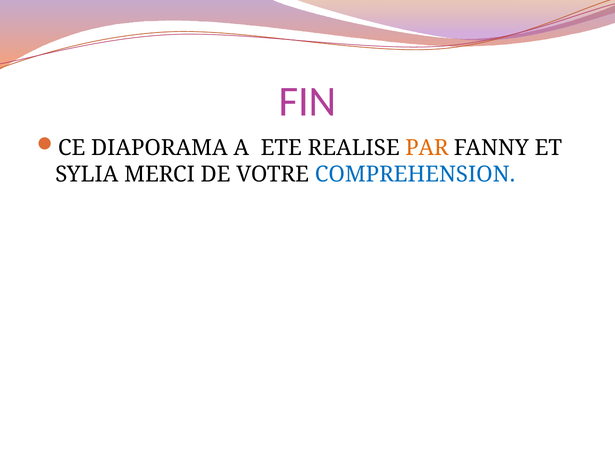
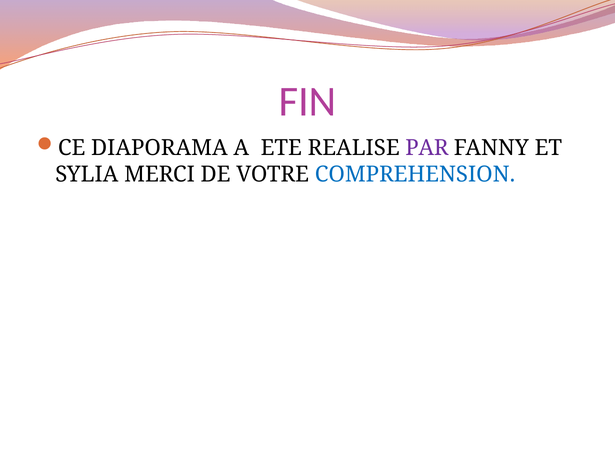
PAR colour: orange -> purple (427, 148)
